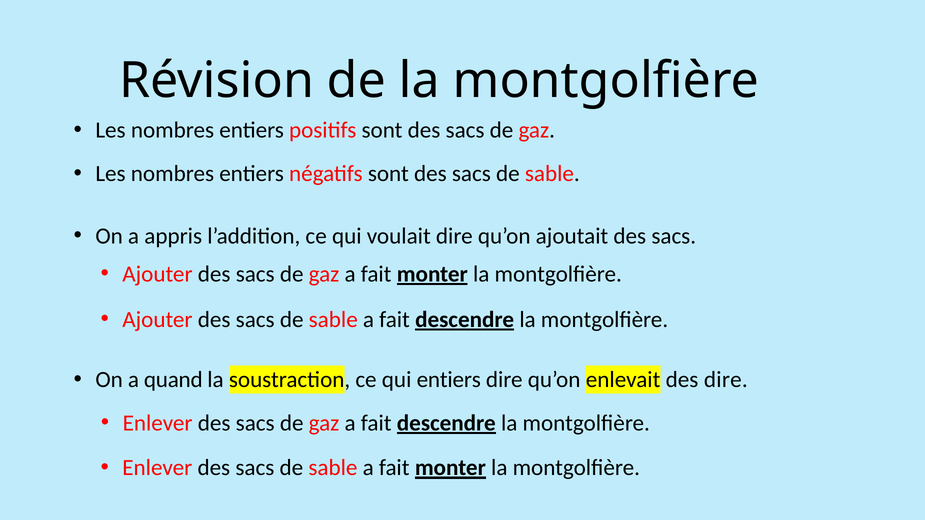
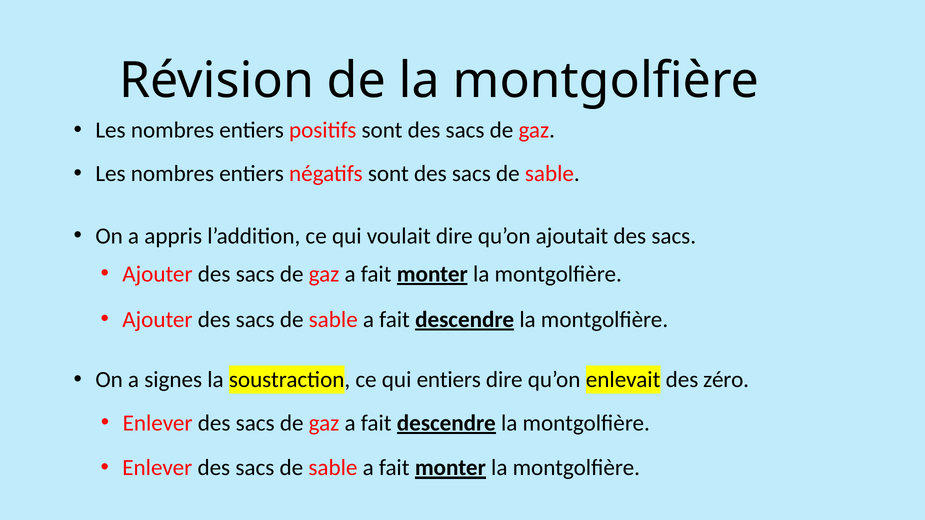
quand: quand -> signes (173, 380)
des dire: dire -> zéro (726, 380)
